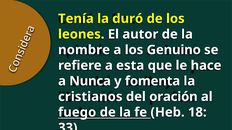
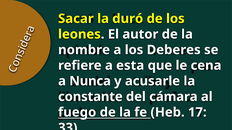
Tenía: Tenía -> Sacar (76, 19)
Genuino: Genuino -> Deberes (174, 50)
hace: hace -> cena (206, 66)
fomenta: fomenta -> acusarle (152, 81)
cristianos: cristianos -> constante (90, 97)
oración: oración -> cámara (173, 97)
18: 18 -> 17 (197, 113)
